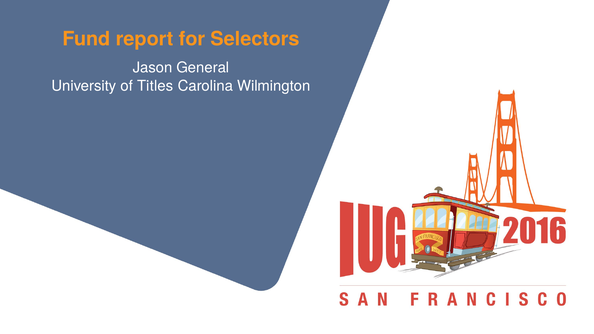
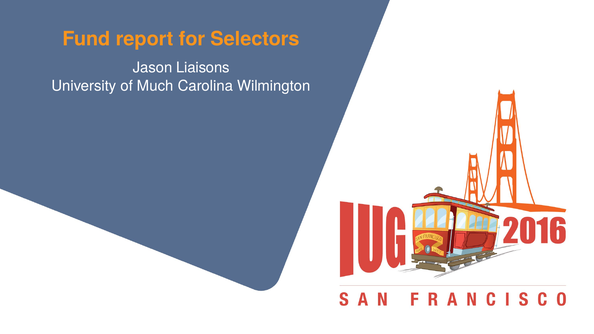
General: General -> Liaisons (203, 68)
Titles: Titles -> Much (155, 86)
